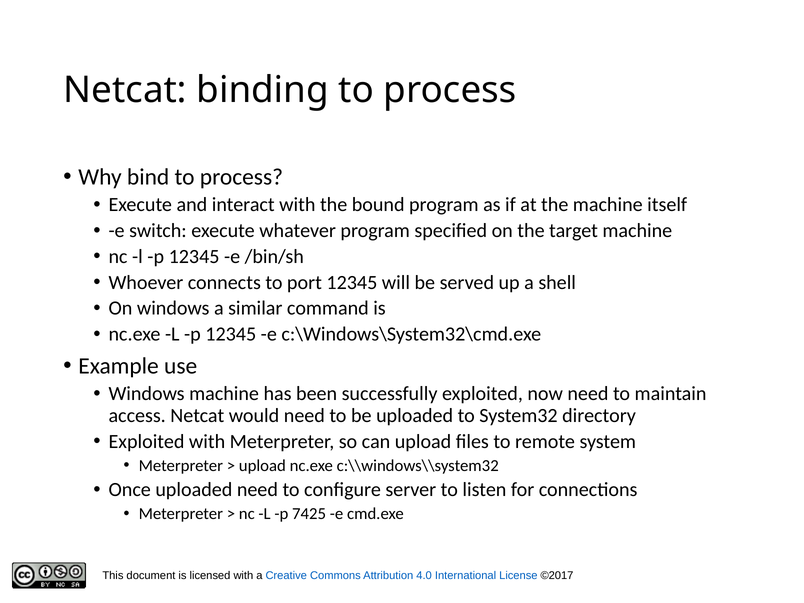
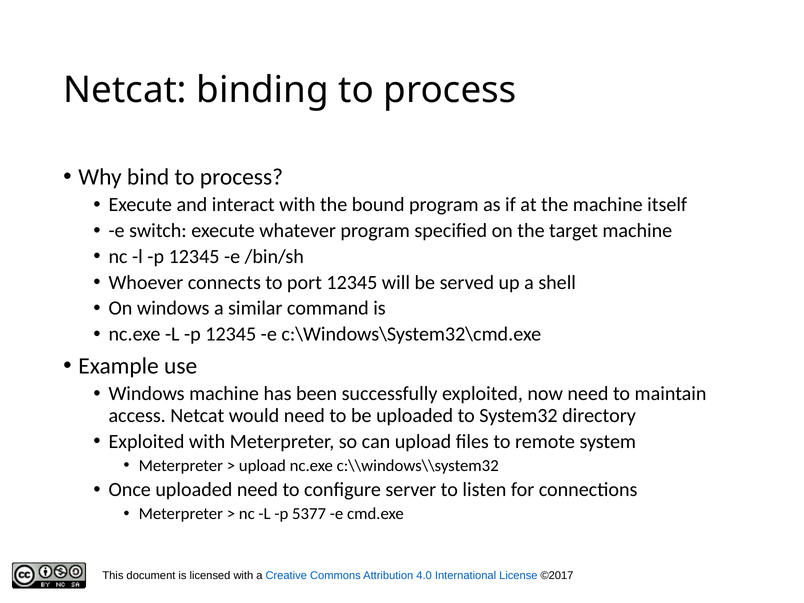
7425: 7425 -> 5377 (309, 514)
